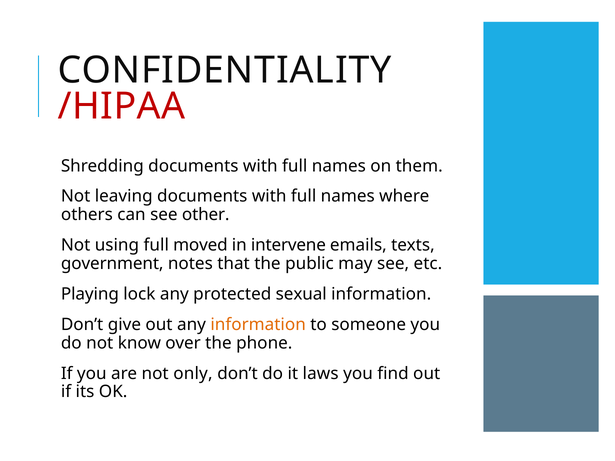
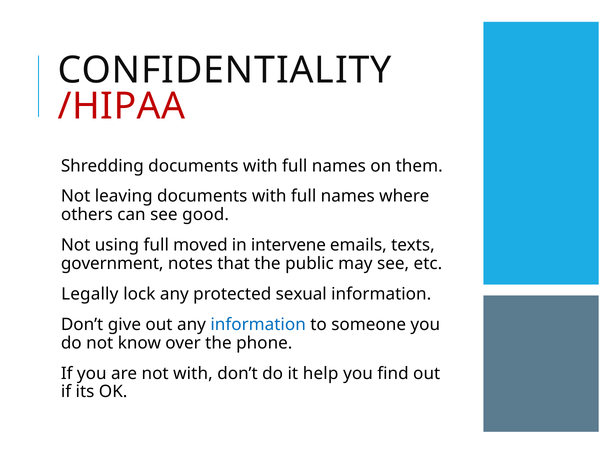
other: other -> good (206, 215)
Playing: Playing -> Legally (90, 294)
information colour: orange -> blue (258, 325)
not only: only -> with (193, 374)
laws: laws -> help (321, 374)
